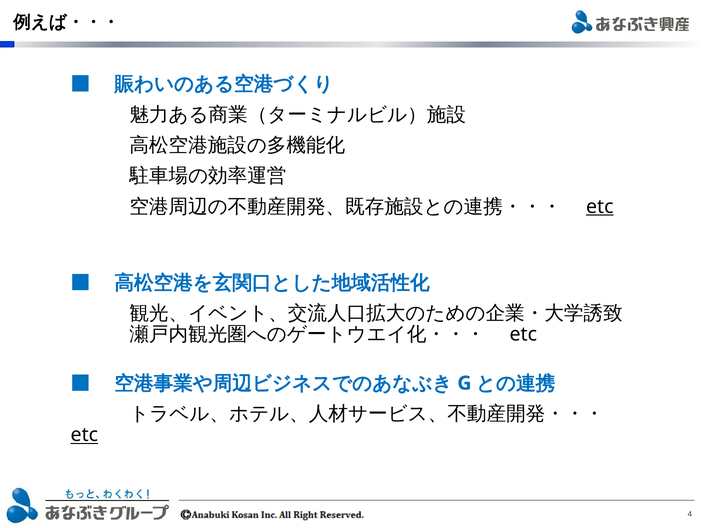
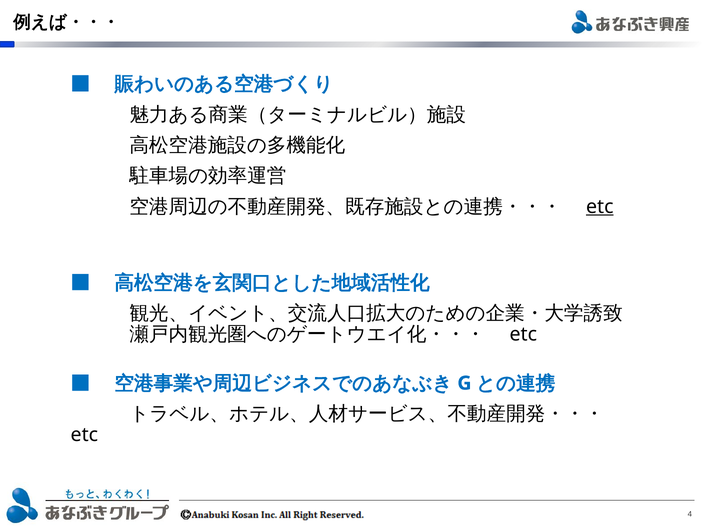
etc underline: present -> none (84, 435)
